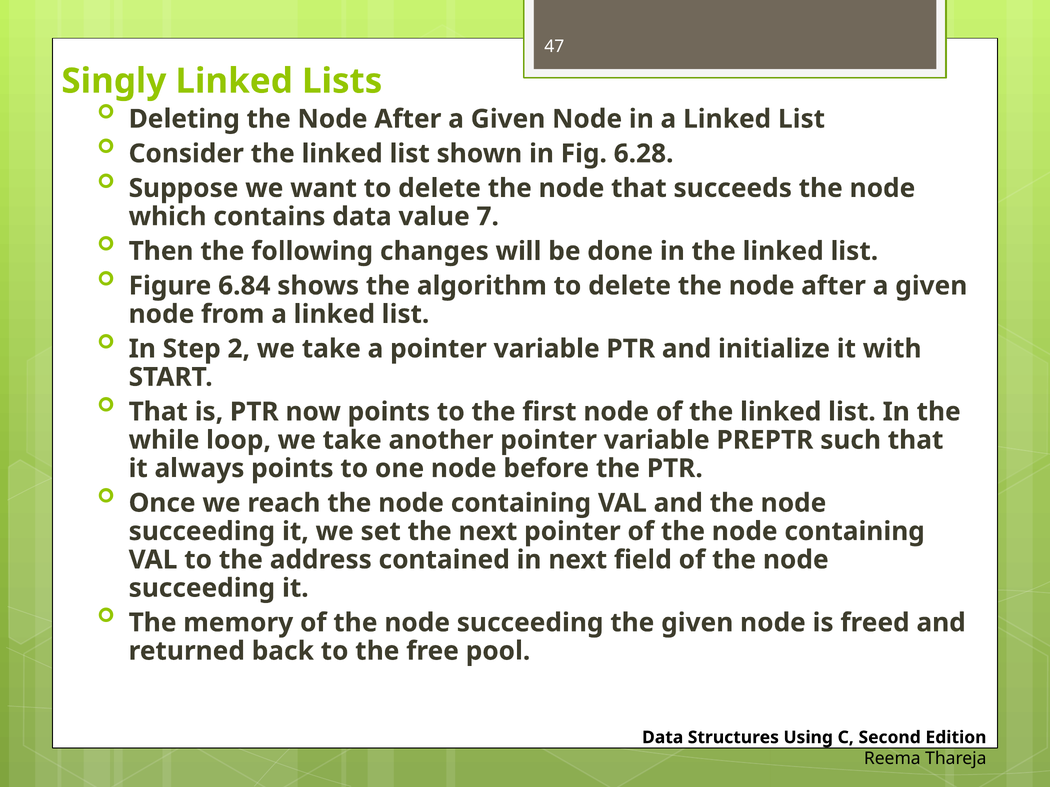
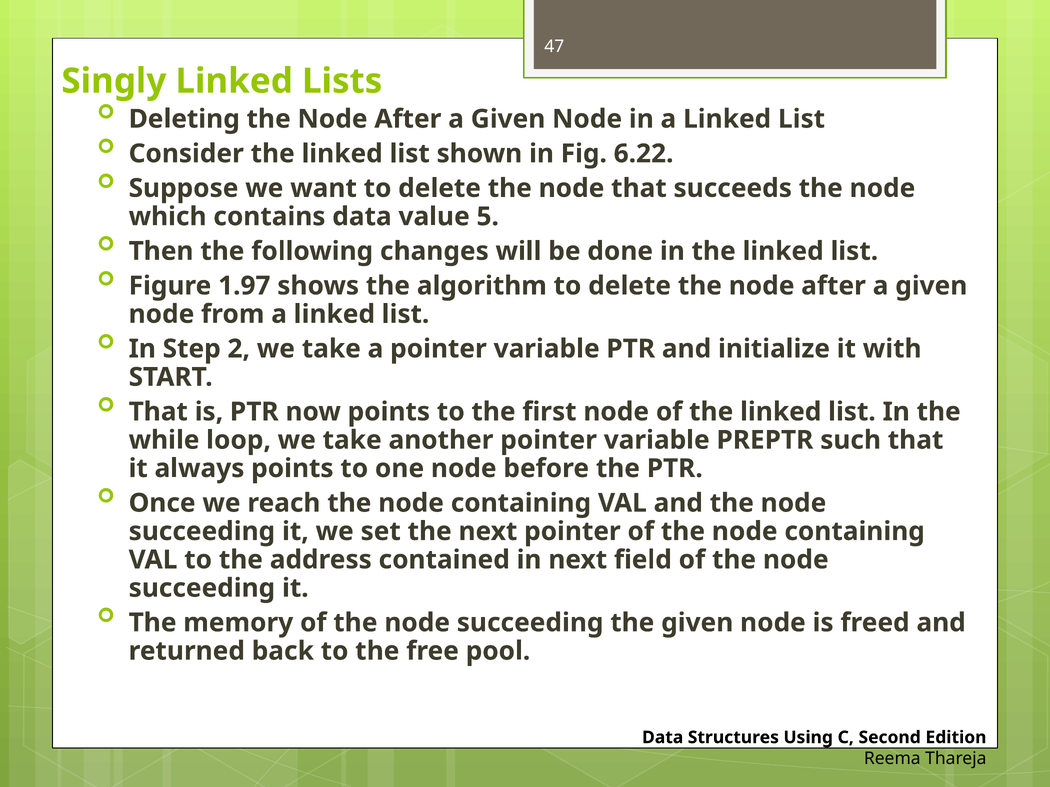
6.28: 6.28 -> 6.22 (644, 154)
7: 7 -> 5 (488, 217)
6.84: 6.84 -> 1.97 (244, 286)
